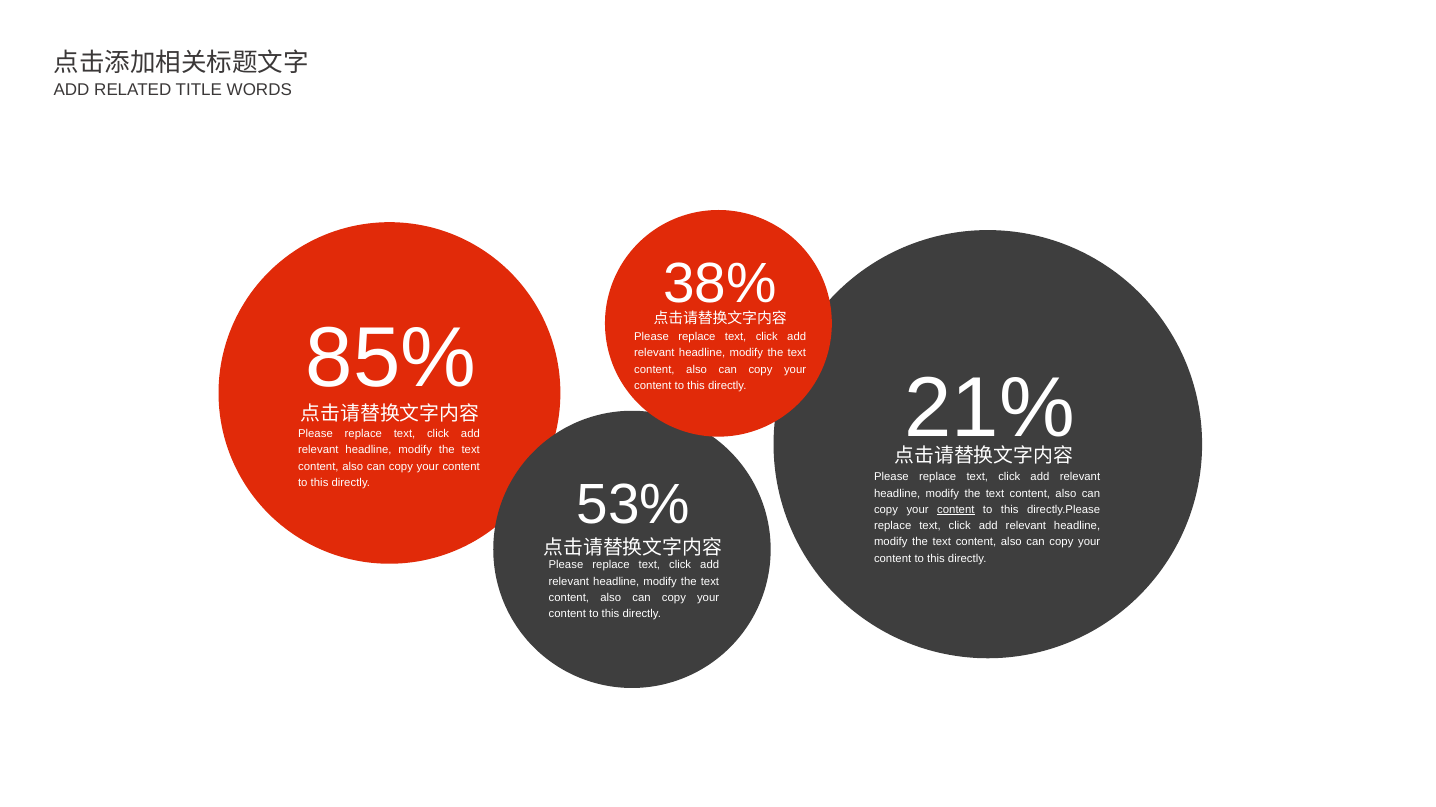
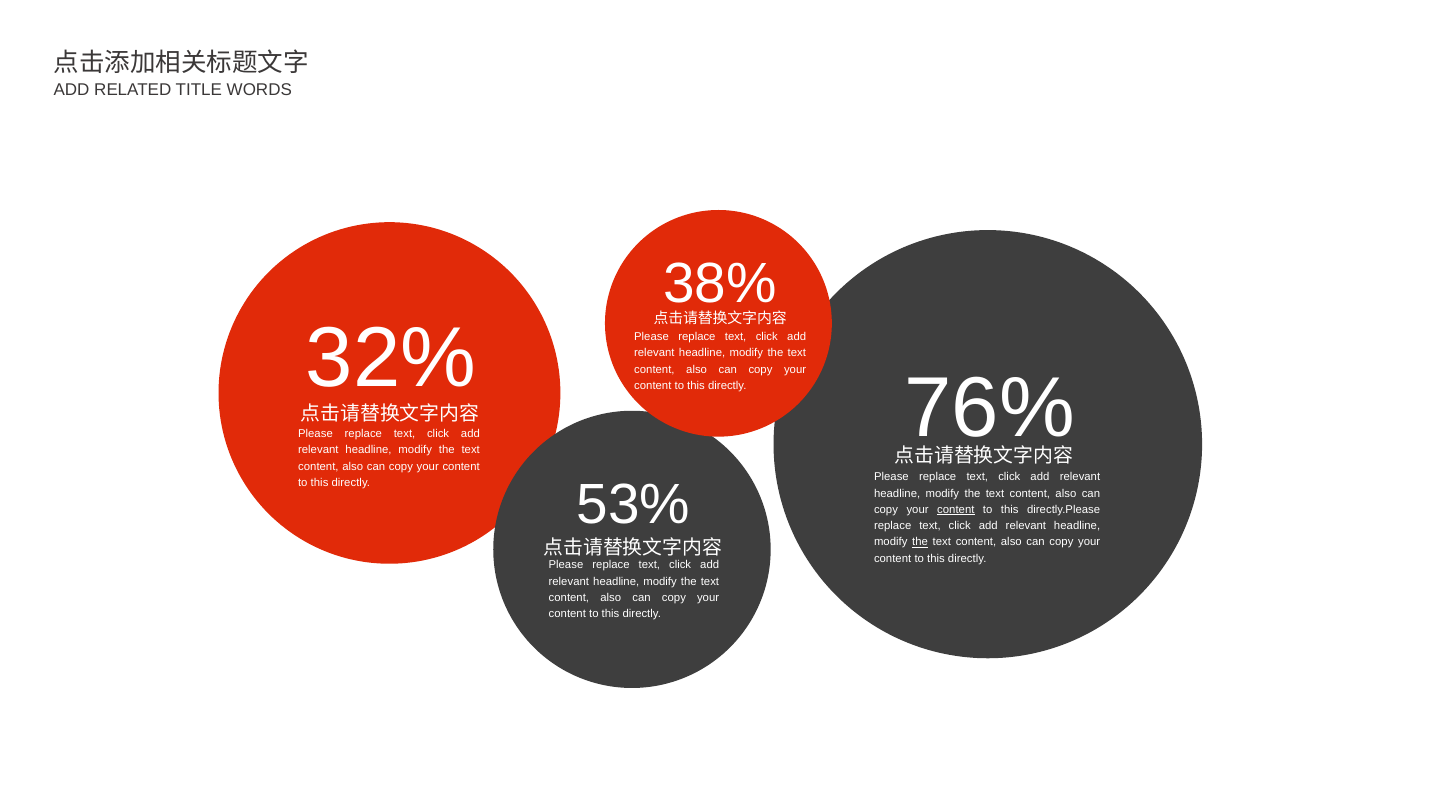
85%: 85% -> 32% (391, 358)
21%: 21% -> 76% (990, 409)
the underline: none -> present (920, 543)
